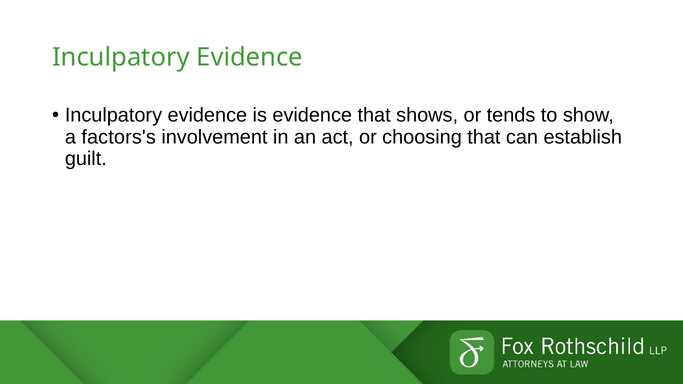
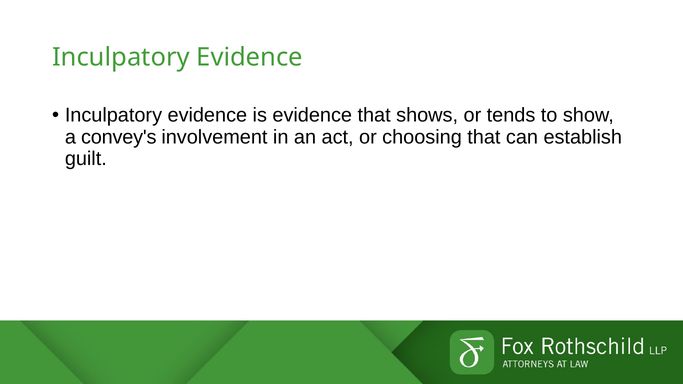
factors's: factors's -> convey's (119, 137)
